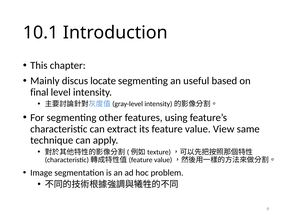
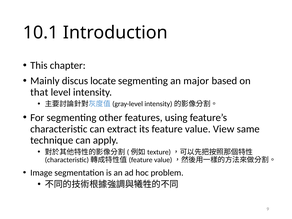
useful: useful -> major (196, 81)
final: final -> that (39, 92)
